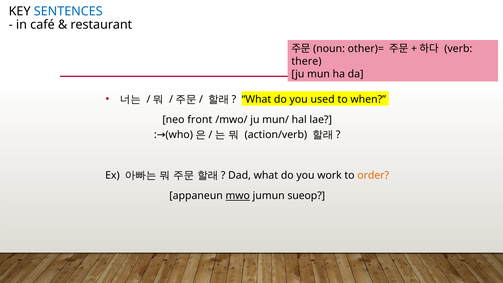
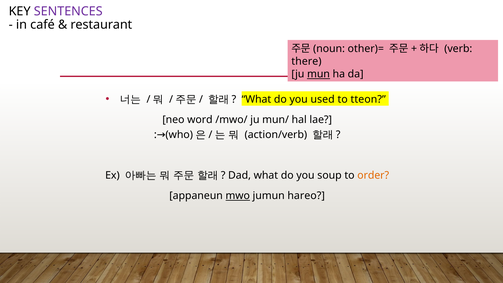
SENTENCES colour: blue -> purple (68, 11)
mun underline: none -> present (319, 74)
when: when -> tteon (368, 99)
front: front -> word (200, 120)
work: work -> soup (330, 175)
sueop: sueop -> hareo (306, 196)
